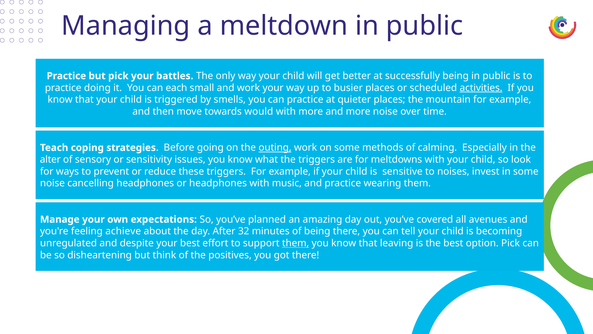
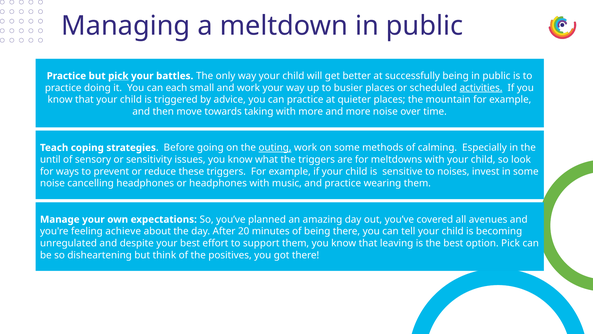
pick underline: none -> present (118, 76)
smells: smells -> advice (230, 100)
would: would -> taking (259, 111)
alter: alter -> until (50, 159)
32: 32 -> 20 (244, 231)
them underline: present -> none (296, 243)
